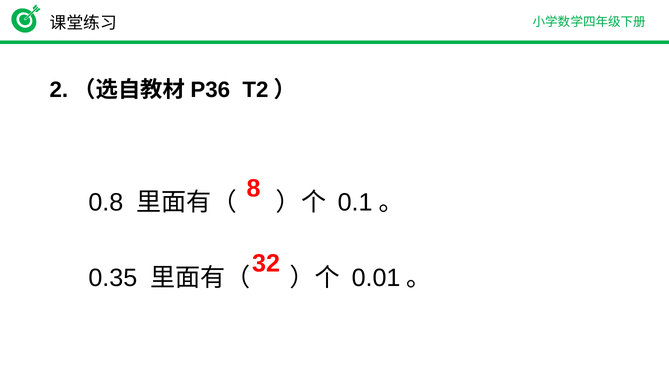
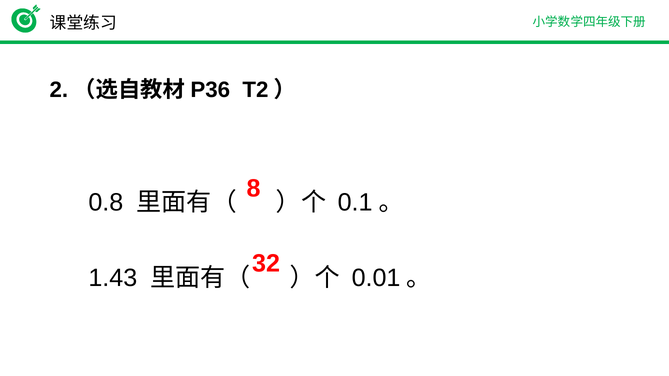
0.35: 0.35 -> 1.43 (113, 278)
